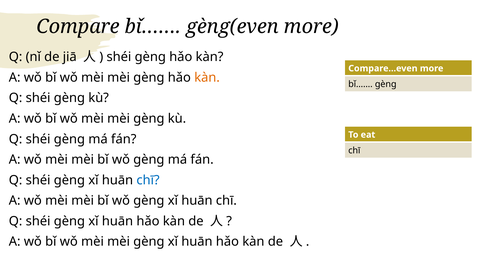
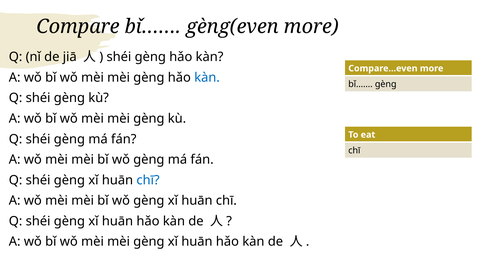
kàn colour: orange -> blue (207, 77)
